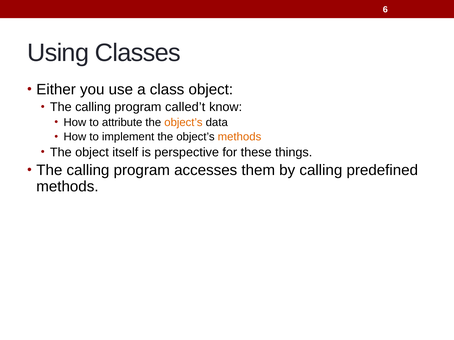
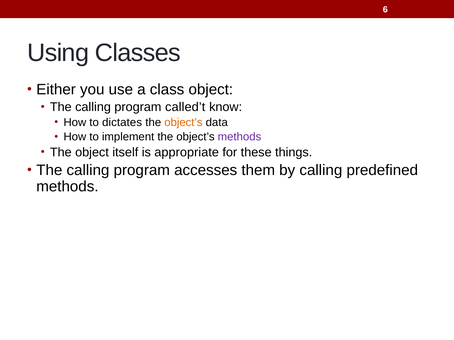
attribute: attribute -> dictates (122, 123)
methods colour: orange -> purple (239, 137)
perspective: perspective -> appropriate (187, 153)
